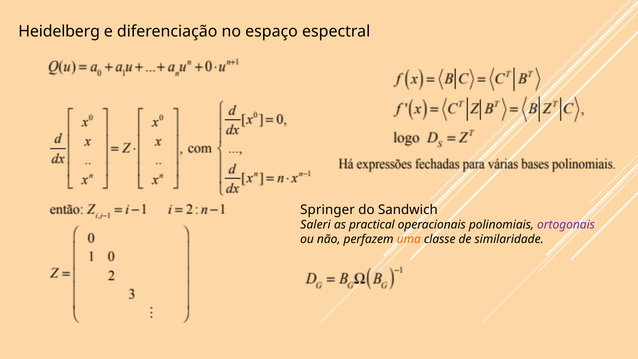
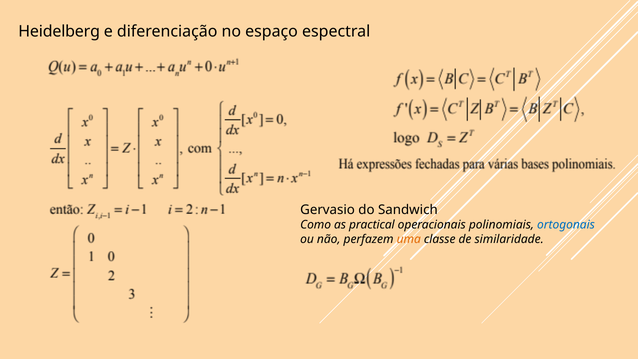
Springer: Springer -> Gervasio (328, 210)
Saleri: Saleri -> Como (316, 225)
ortogonais colour: purple -> blue (566, 225)
